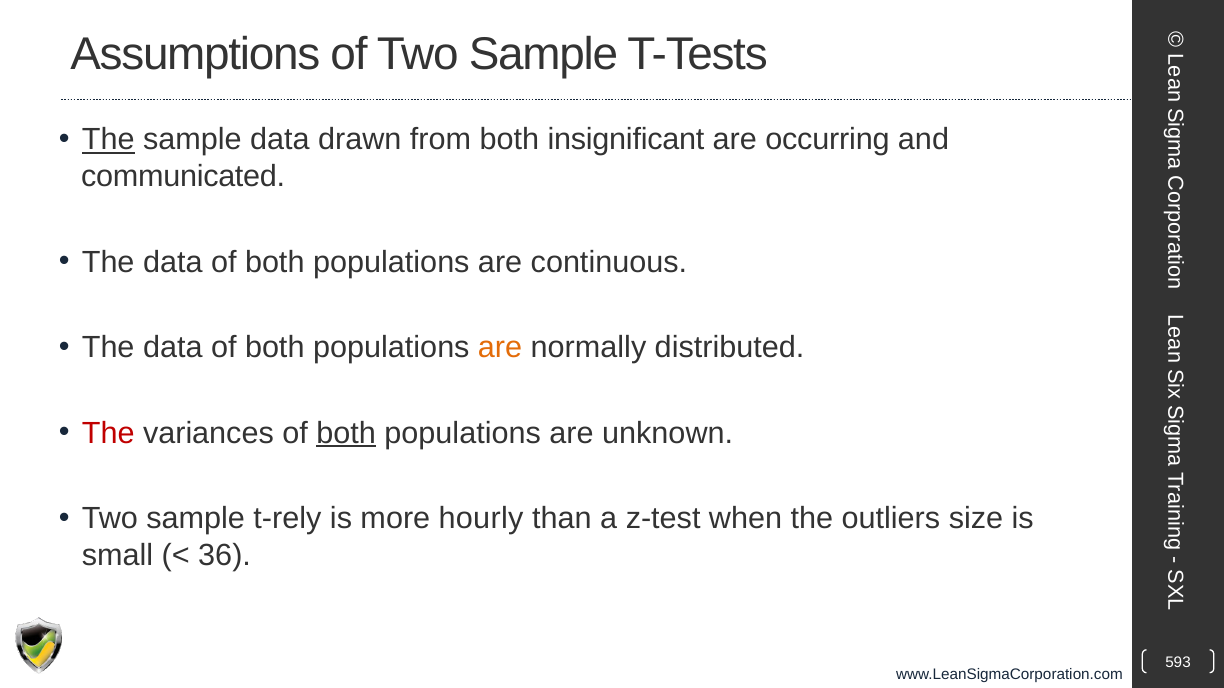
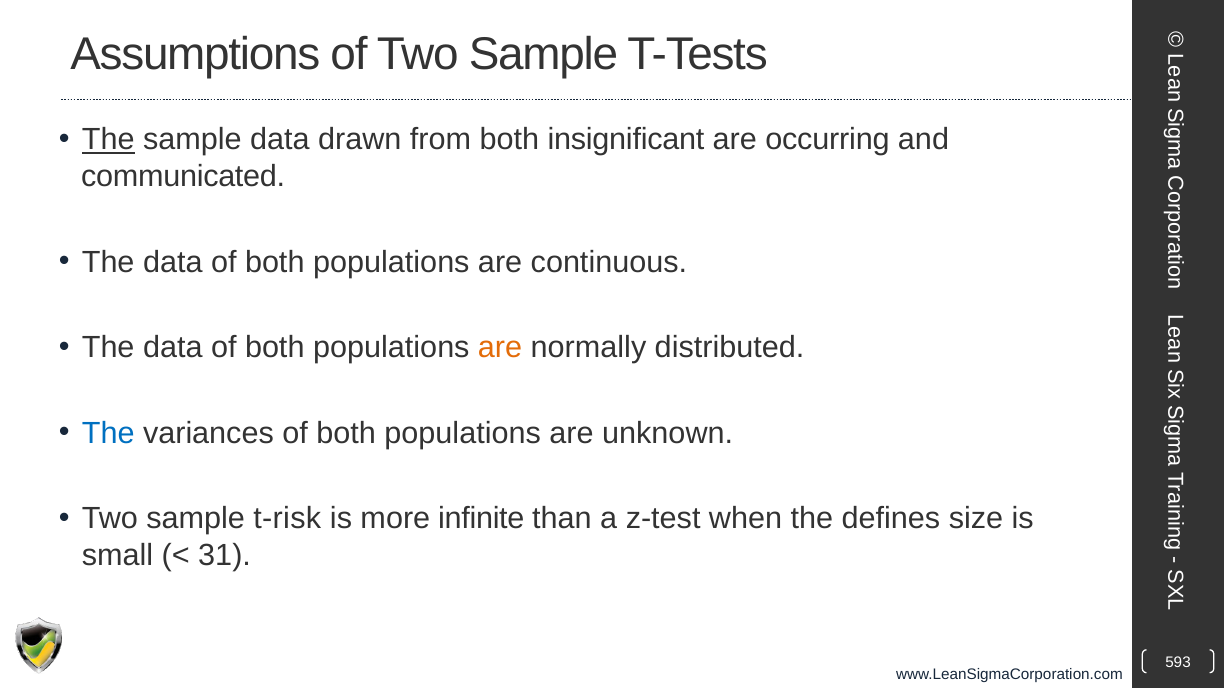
The colour: red -> blue (108, 434)
both underline: present -> none (346, 434)
t-rely: t-rely -> t-risk (287, 519)
hourly: hourly -> infinite (481, 519)
outliers: outliers -> defines (891, 519)
36: 36 -> 31 (225, 556)
